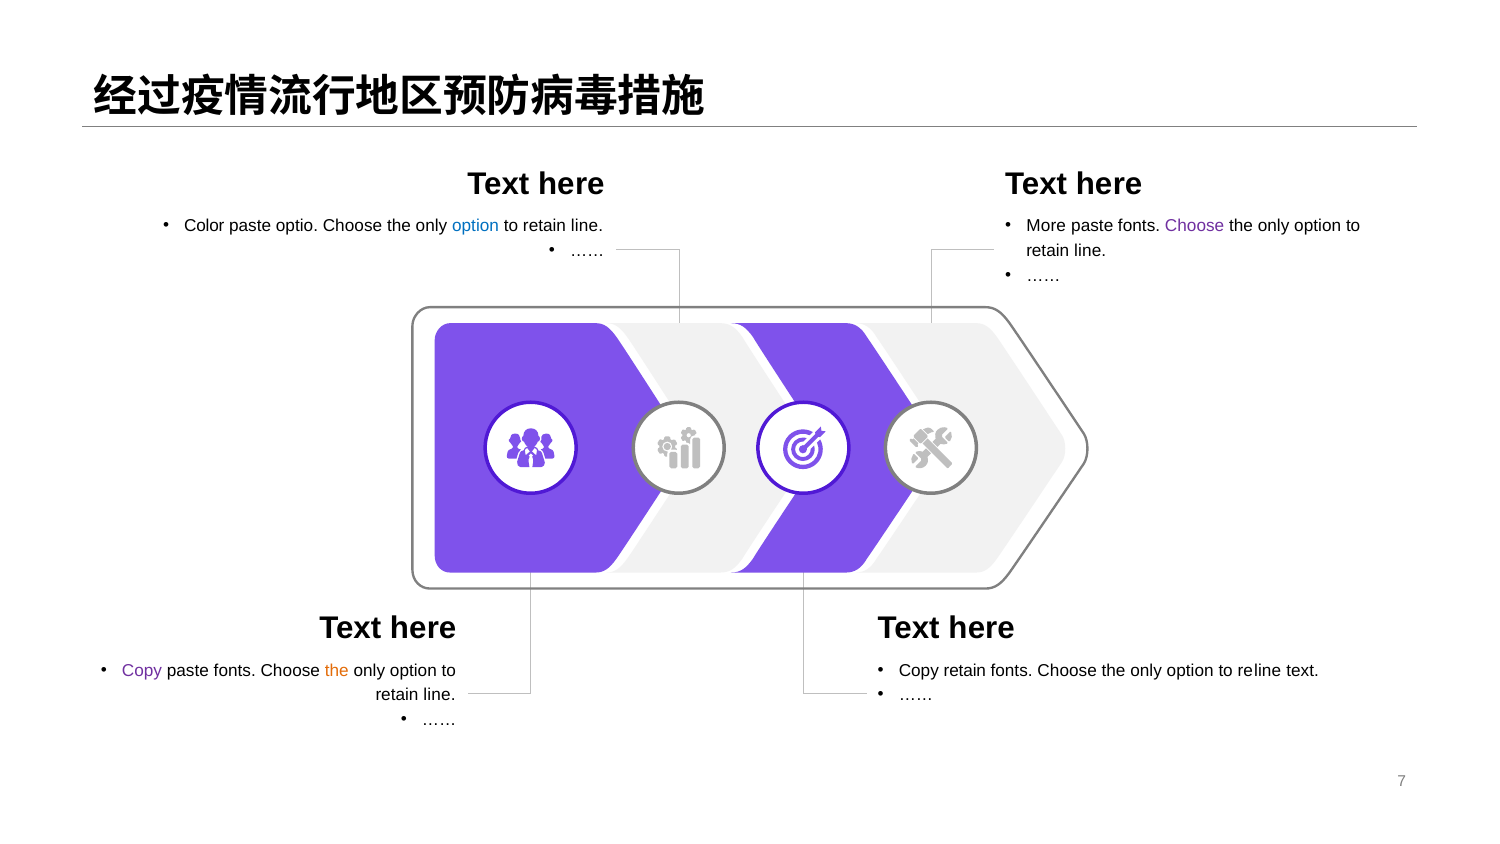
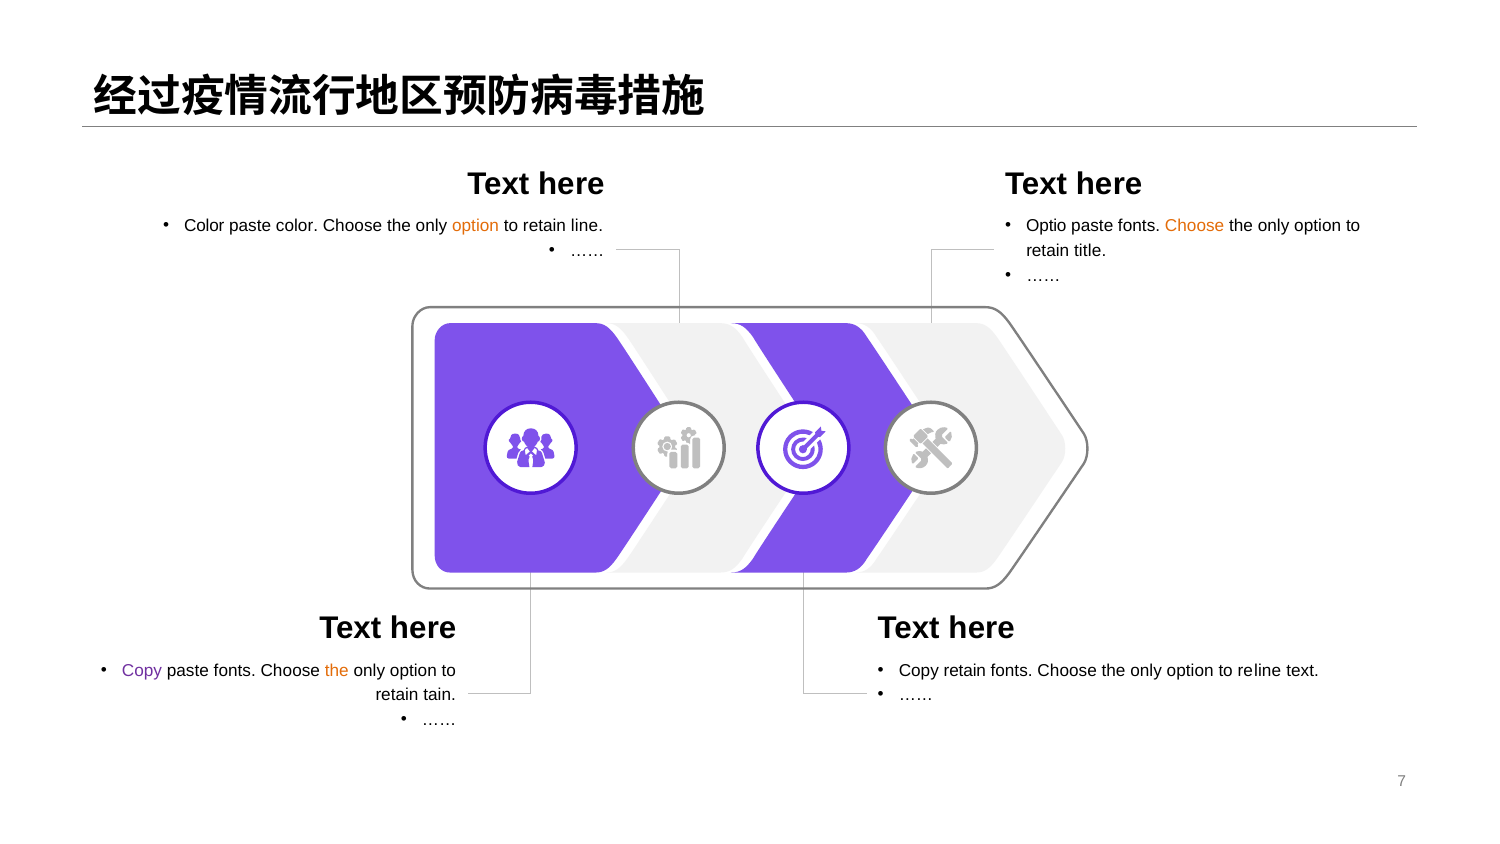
paste optio: optio -> color (297, 226)
option colour: blue -> orange (476, 226)
More: More -> Optio (1046, 226)
Choose colour: purple -> orange (1195, 226)
line: line -> title (1090, 251)
line: line -> tain (440, 695)
